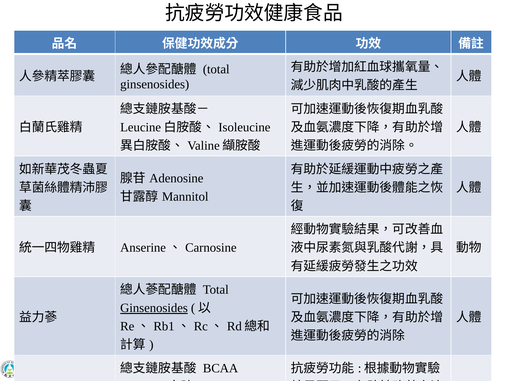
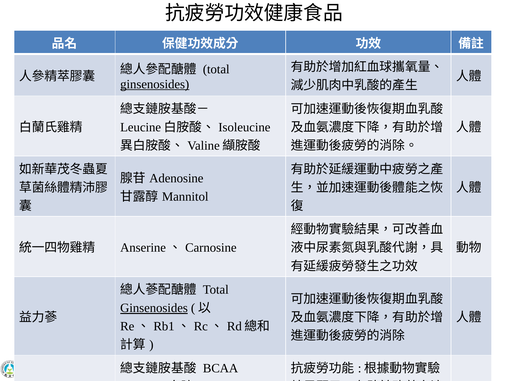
ginsenosides underline: none -> present (155, 84)
